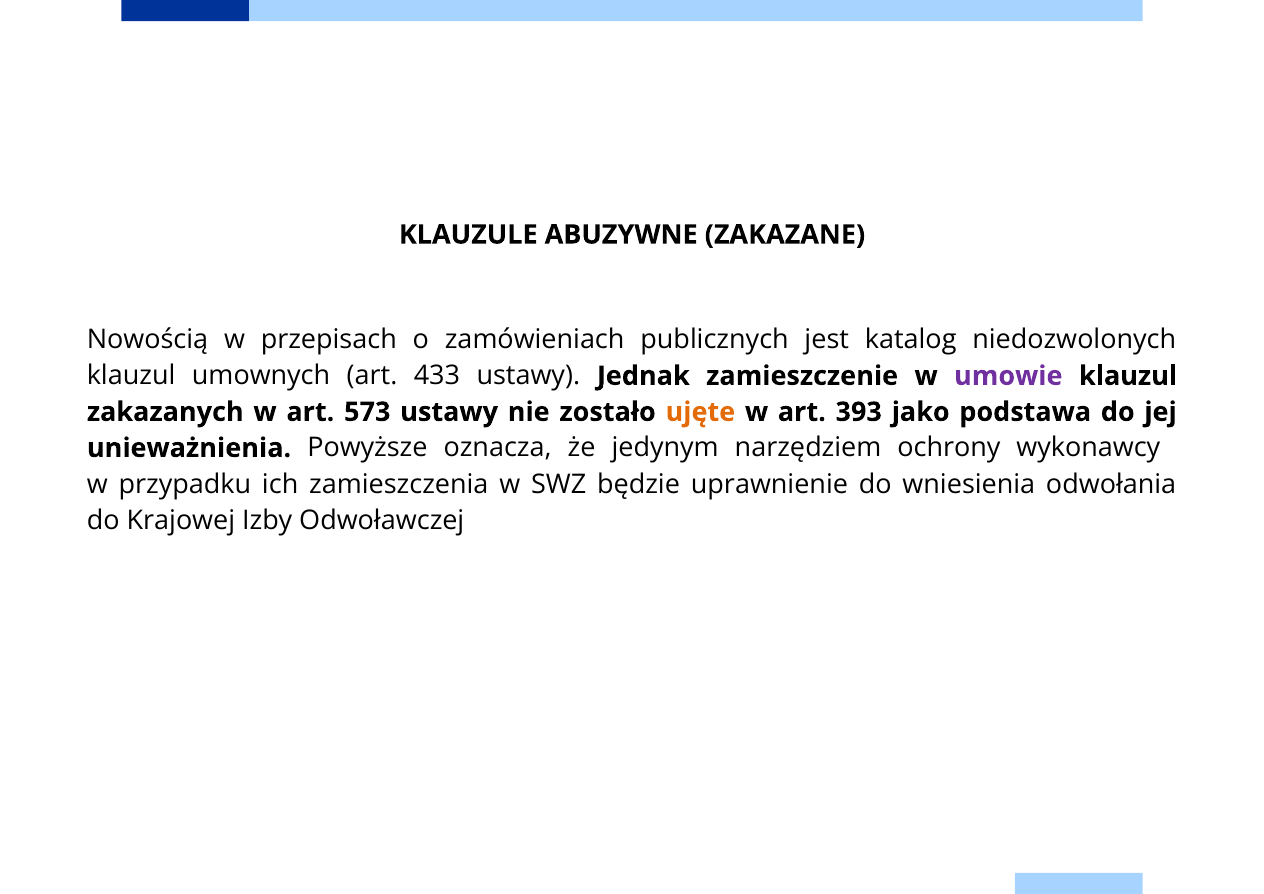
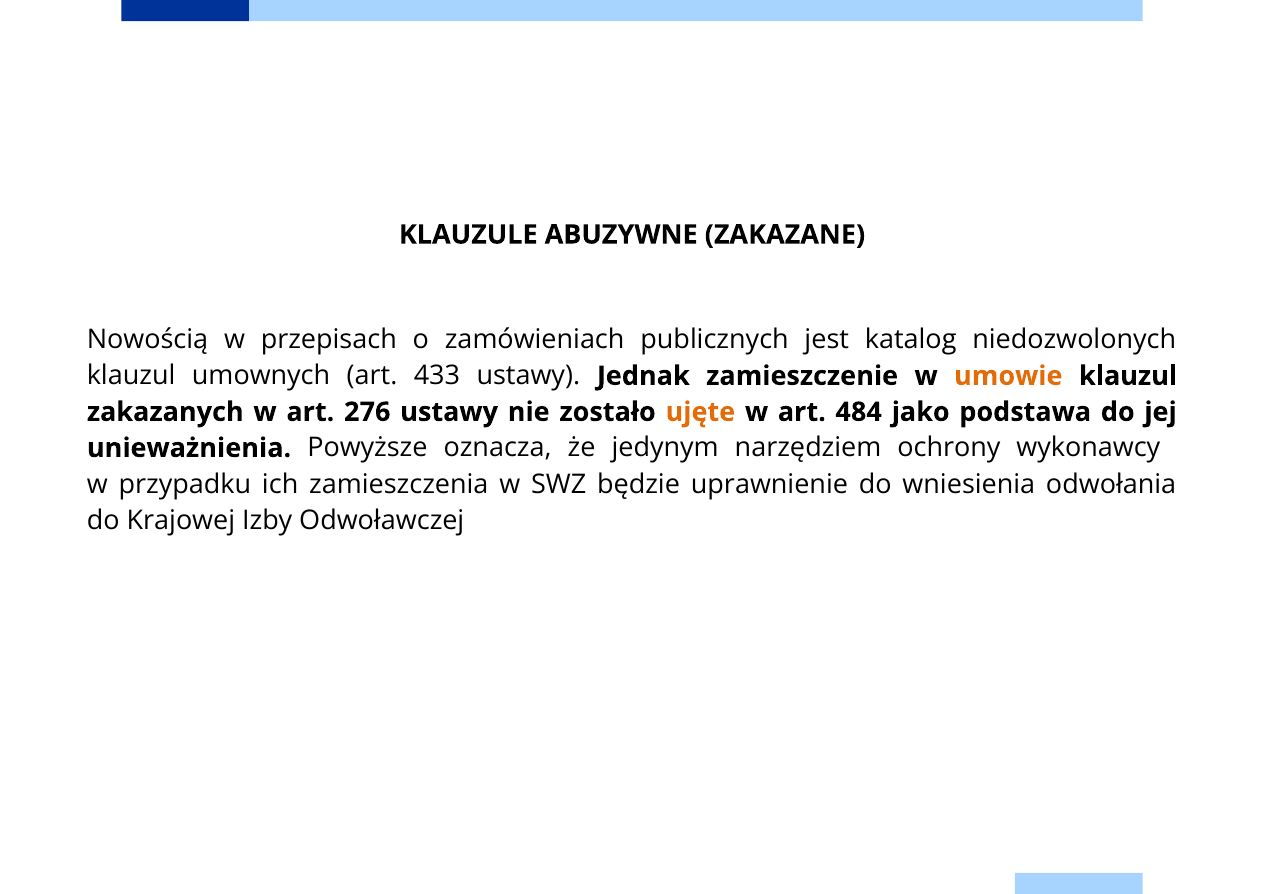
umowie colour: purple -> orange (1008, 376)
573: 573 -> 276 (367, 412)
393: 393 -> 484 (859, 412)
